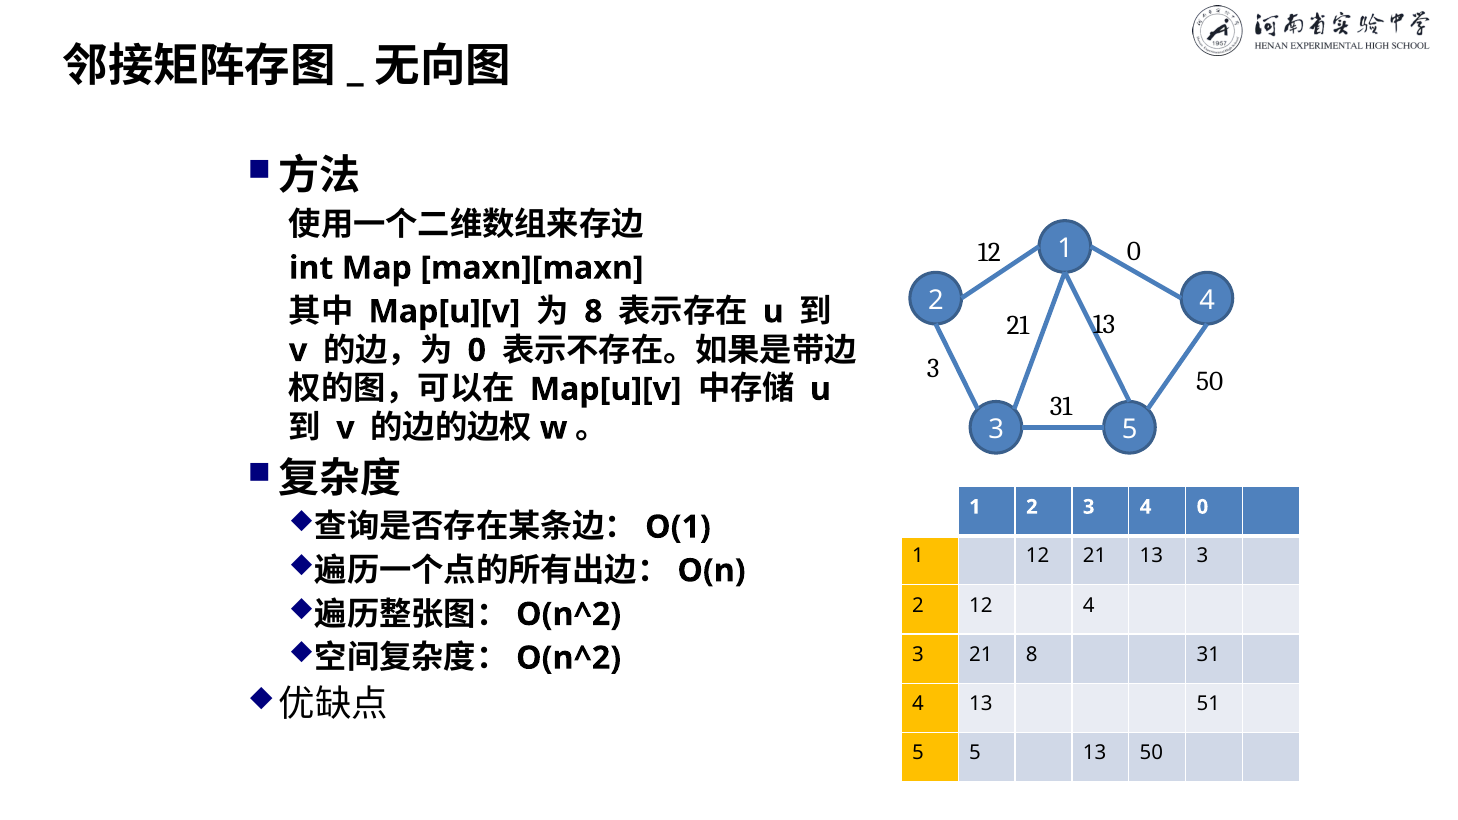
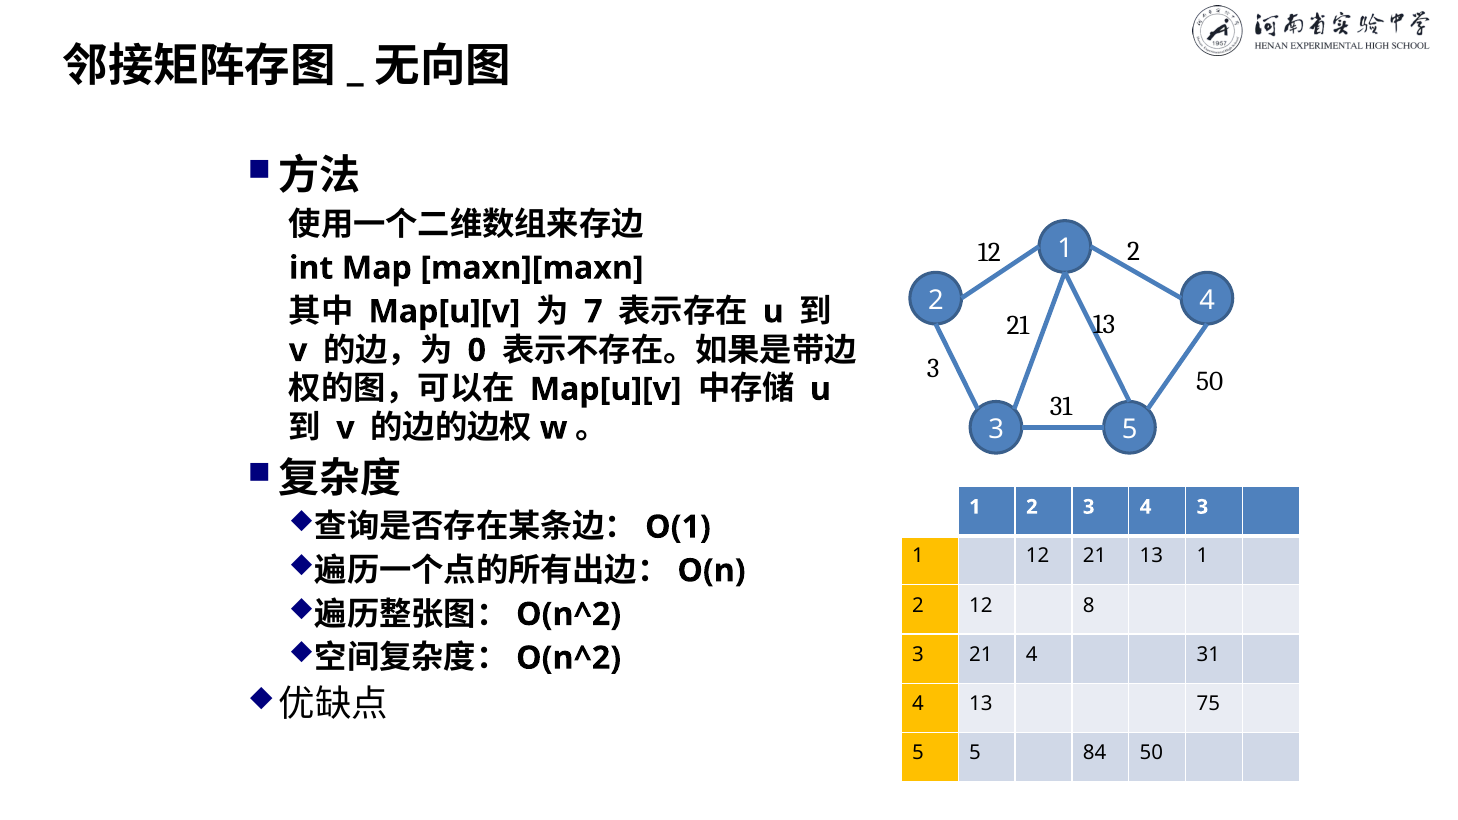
12 0: 0 -> 2 (1134, 252)
8: 8 -> 7 (593, 312)
3 4 0: 0 -> 3 (1202, 507)
13 3: 3 -> 1 (1202, 556)
12 4: 4 -> 8 (1089, 605)
21 8: 8 -> 4 (1032, 655)
51: 51 -> 75 (1208, 704)
5 13: 13 -> 84 (1095, 753)
